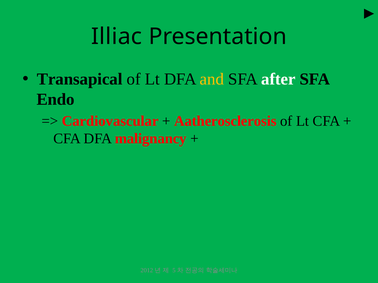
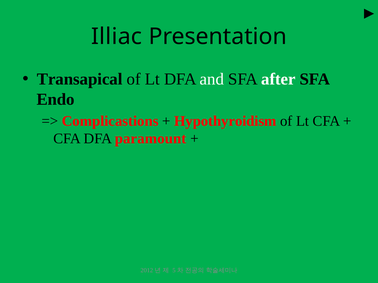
and colour: yellow -> white (212, 79)
Cardiovascular: Cardiovascular -> Complicastions (110, 121)
Aatherosclerosis: Aatherosclerosis -> Hypothyroidism (225, 121)
malignancy: malignancy -> paramount (151, 139)
